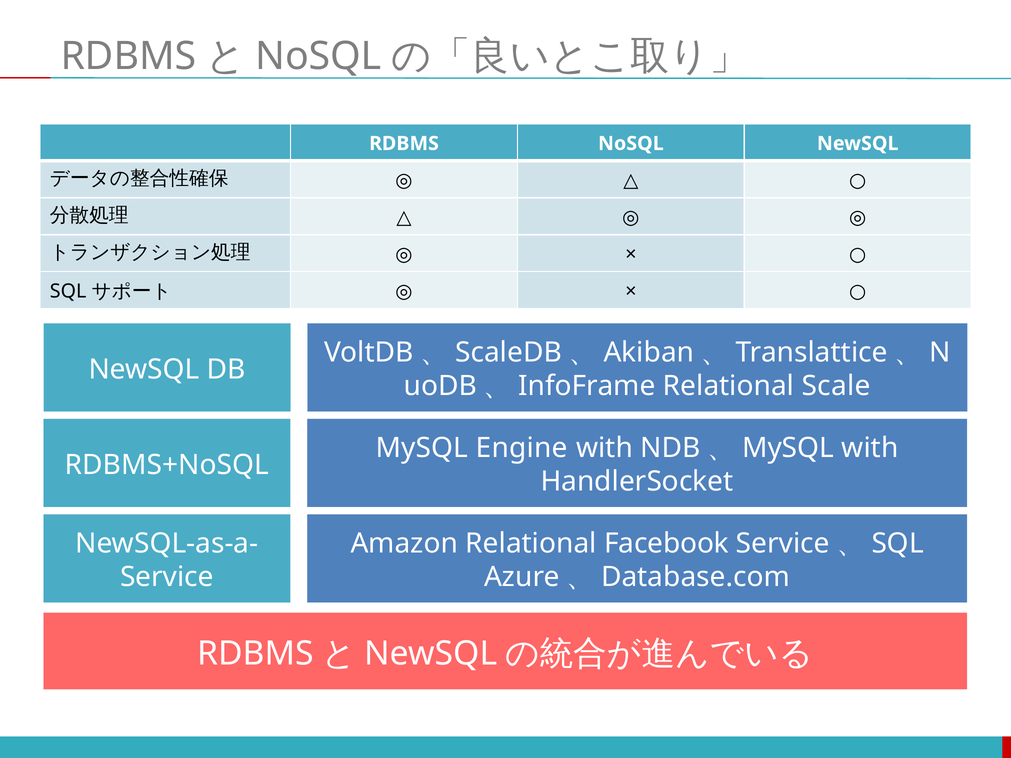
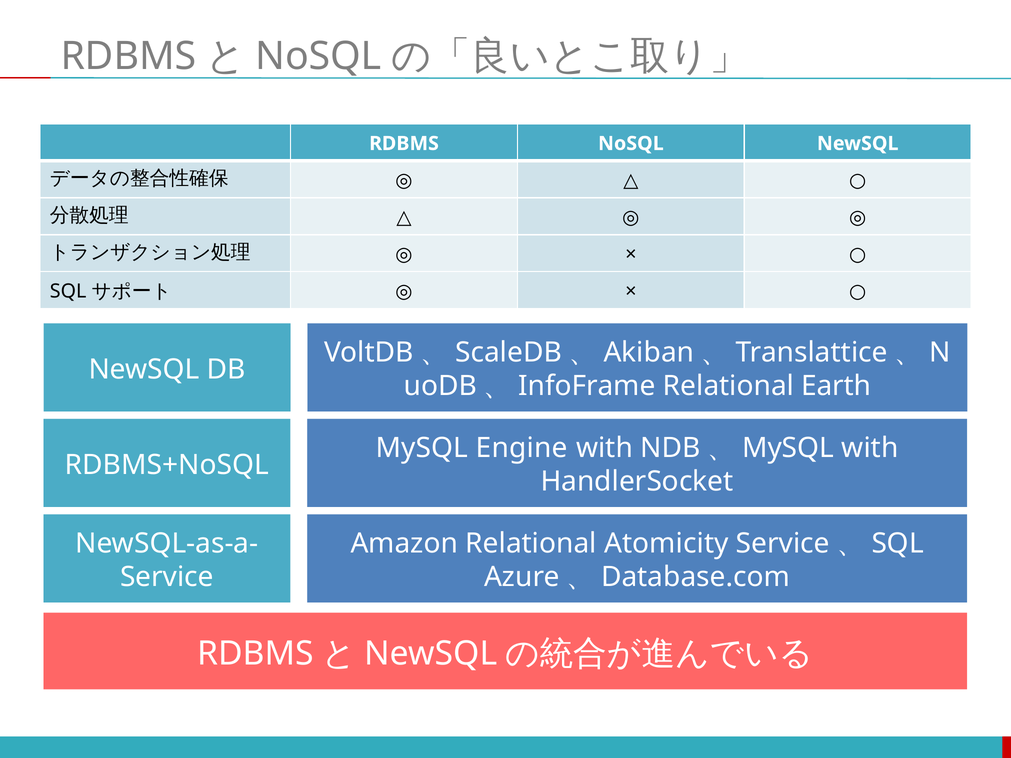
Scale: Scale -> Earth (836, 386)
Facebook: Facebook -> Atomicity (666, 544)
